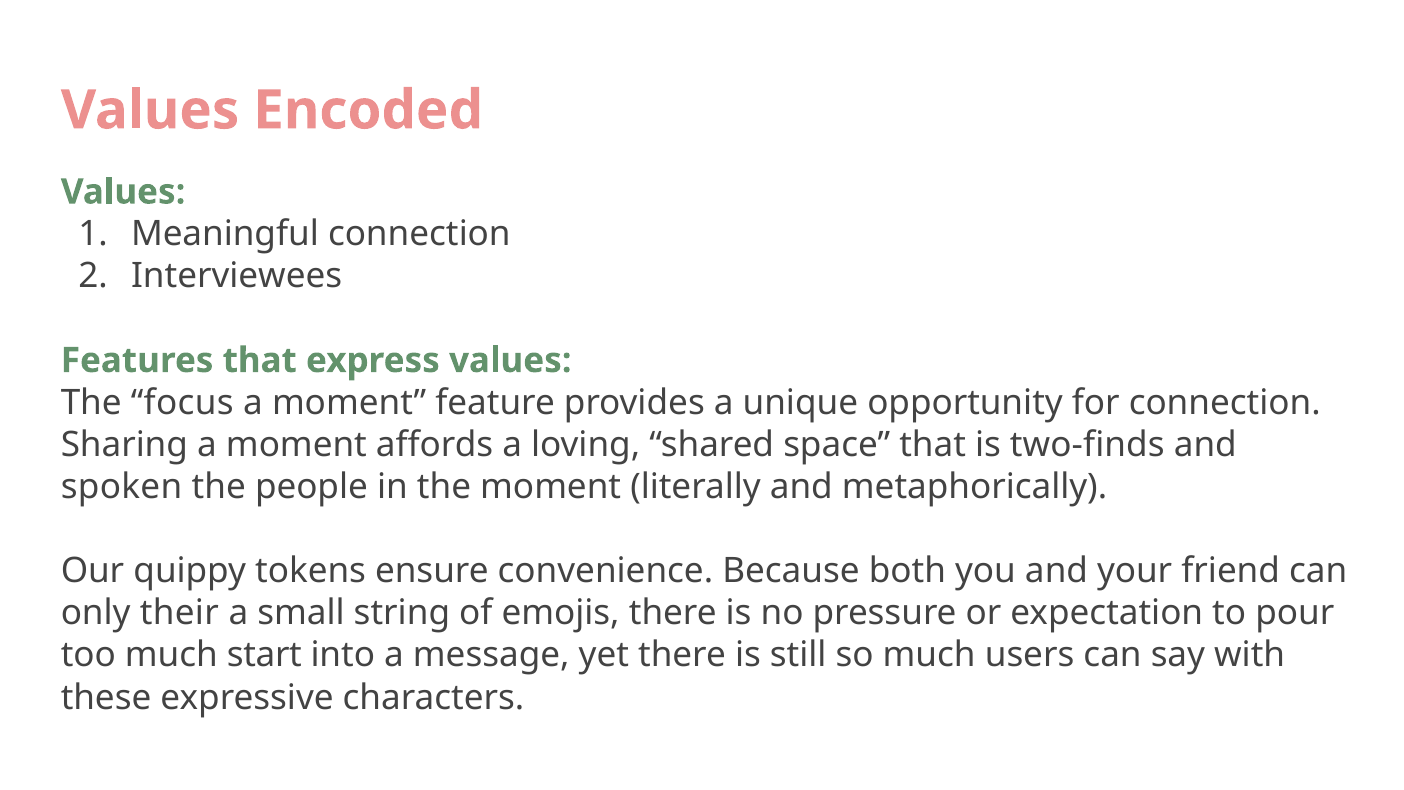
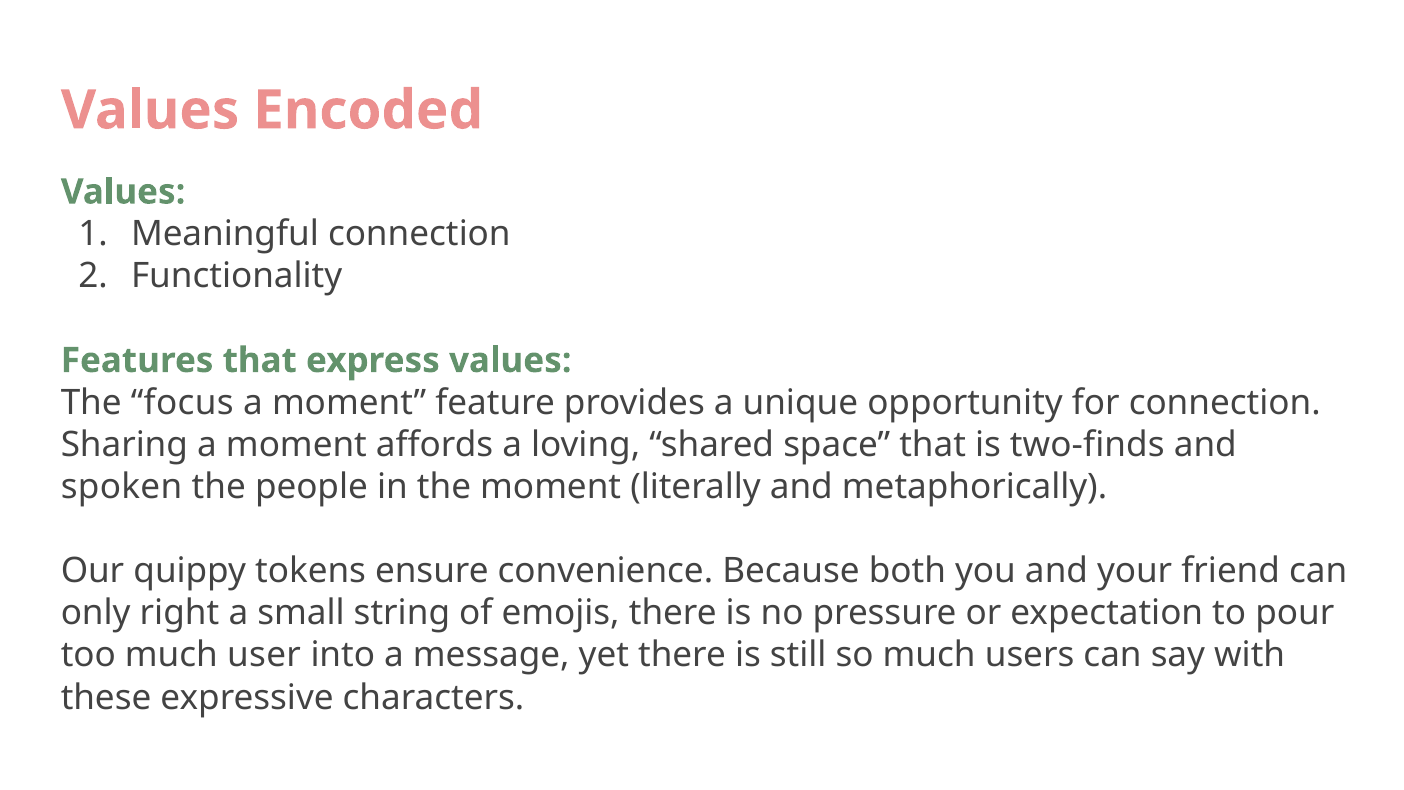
Interviewees: Interviewees -> Functionality (237, 276)
their: their -> right (179, 613)
start: start -> user (264, 655)
